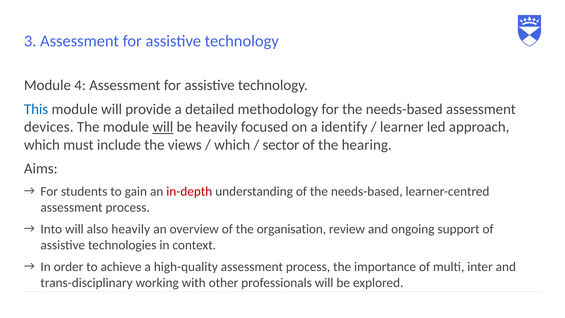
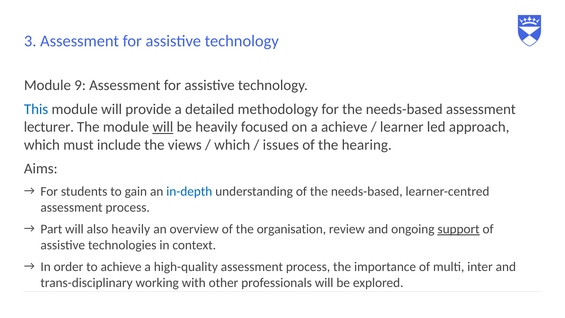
4: 4 -> 9 (80, 85)
devices: devices -> lecturer (49, 127)
a identify: identify -> achieve (344, 127)
sector: sector -> issues (281, 145)
in-depth colour: red -> blue (189, 191)
Into: Into -> Part (51, 229)
support underline: none -> present (459, 229)
